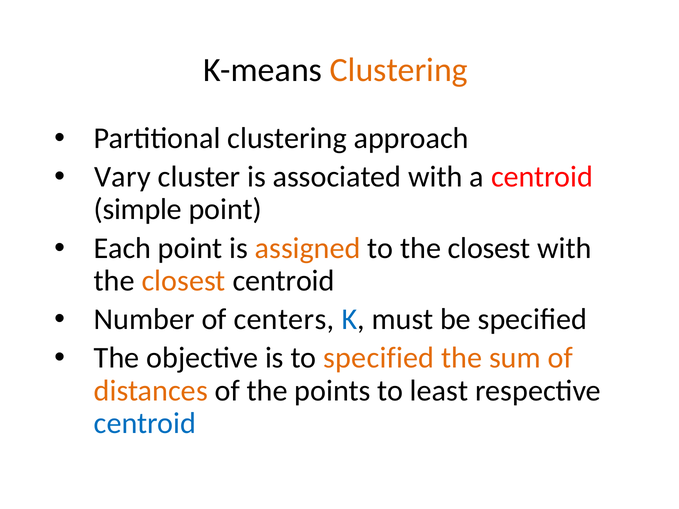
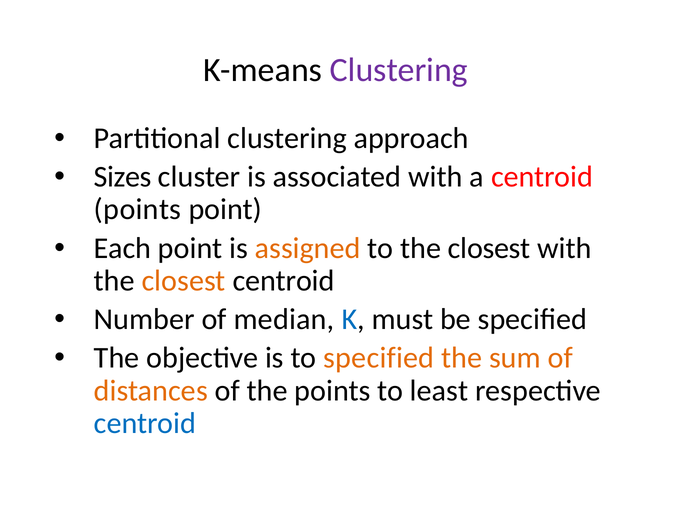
Clustering colour: orange -> purple (399, 70)
Vary: Vary -> Sizes (123, 177)
simple: simple -> points (138, 210)
centers: centers -> median (284, 320)
